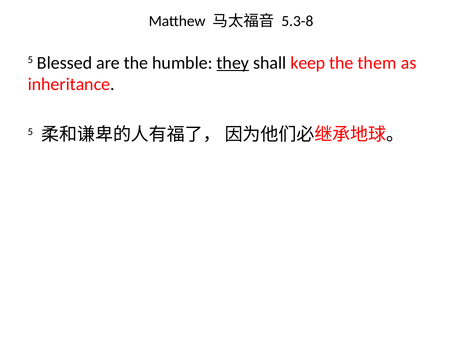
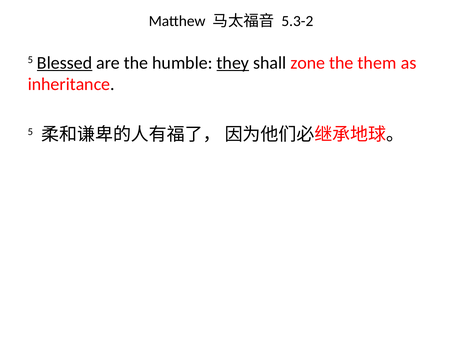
5.3-8: 5.3-8 -> 5.3-2 (297, 21)
Blessed underline: none -> present (65, 63)
keep: keep -> zone (308, 63)
